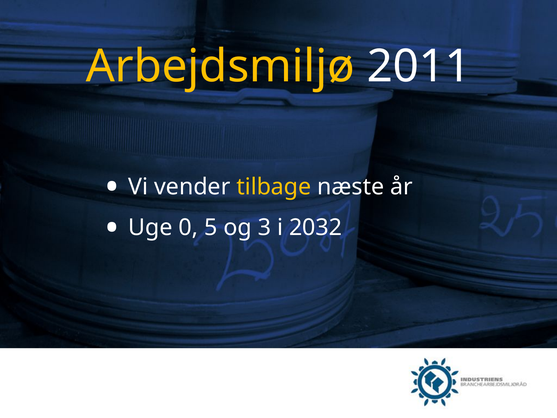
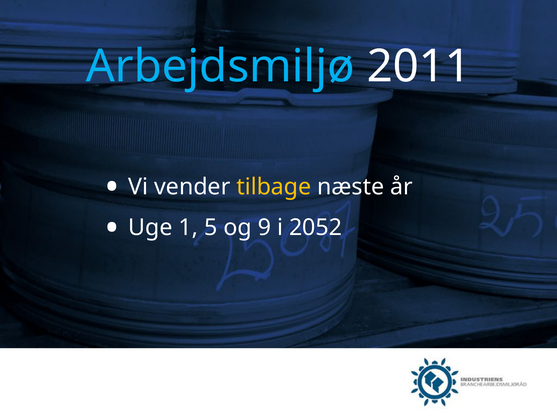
Arbejdsmiljø colour: yellow -> light blue (220, 66)
0: 0 -> 1 (188, 227)
3: 3 -> 9 (264, 227)
2032: 2032 -> 2052 (316, 227)
